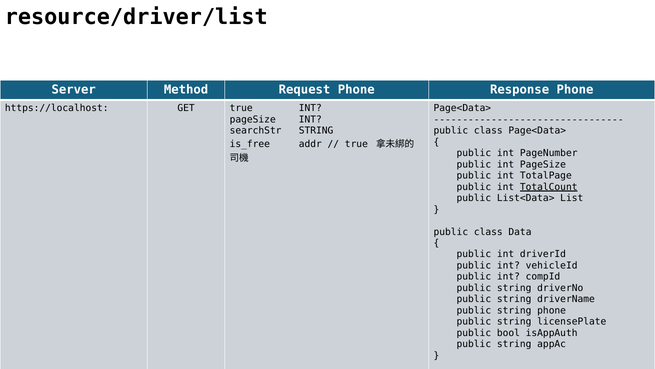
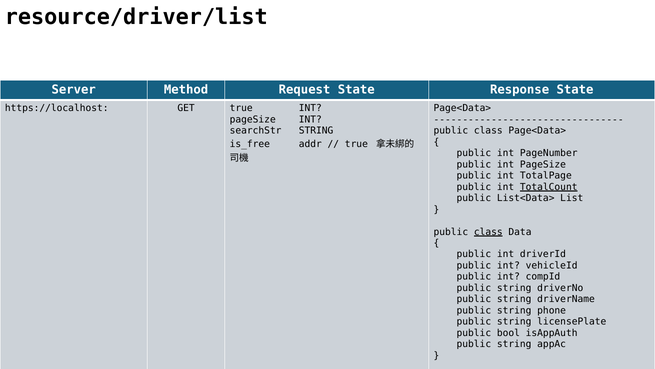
Request Phone: Phone -> State (356, 90)
Response Phone: Phone -> State (575, 90)
class underline: none -> present (488, 232)
